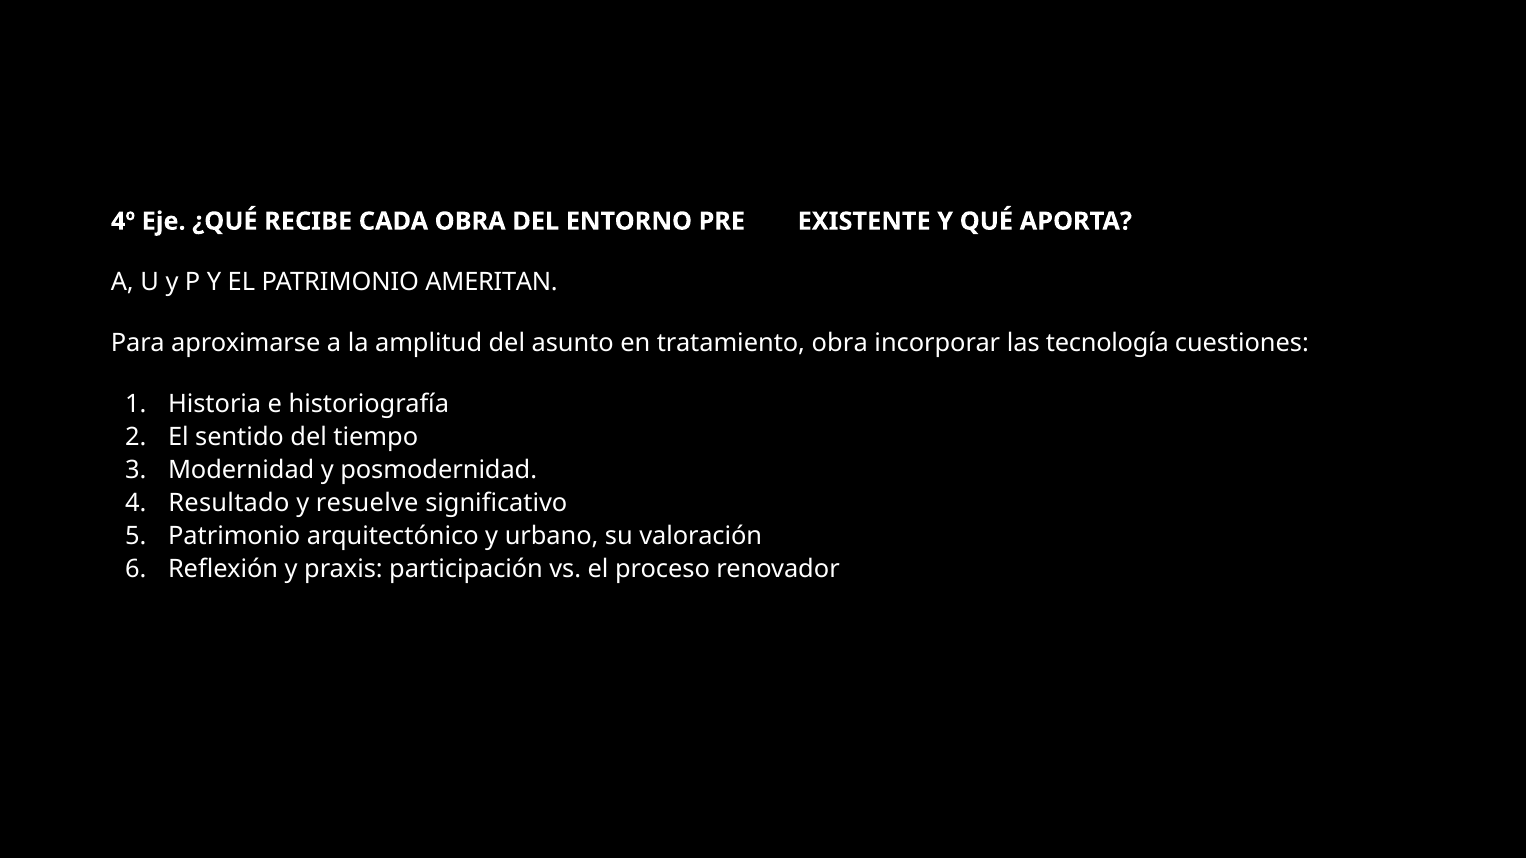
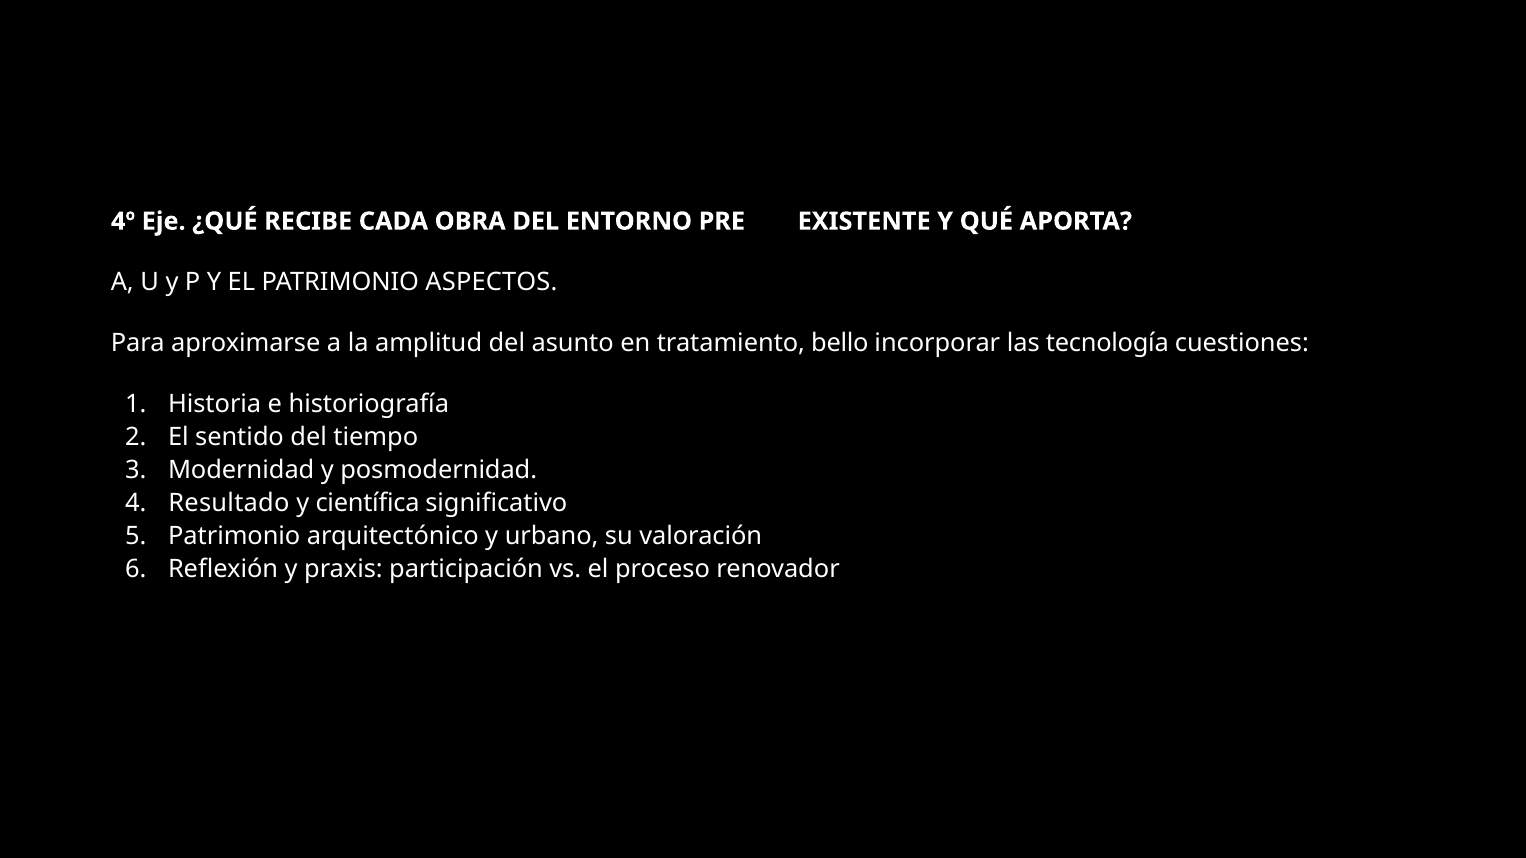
AMERITAN: AMERITAN -> ASPECTOS (491, 282)
tratamiento obra: obra -> bello (840, 343)
resuelve: resuelve -> científica (368, 504)
